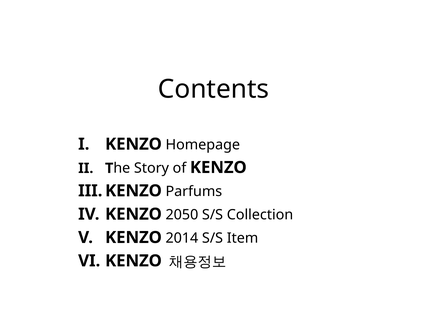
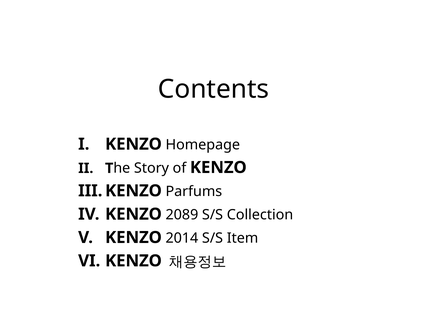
2050: 2050 -> 2089 (182, 215)
